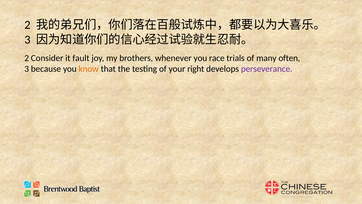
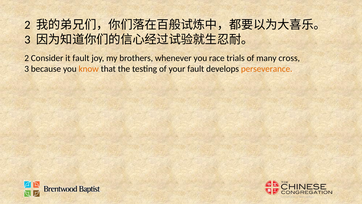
often: often -> cross (289, 58)
your right: right -> fault (196, 69)
perseverance colour: purple -> orange (267, 69)
